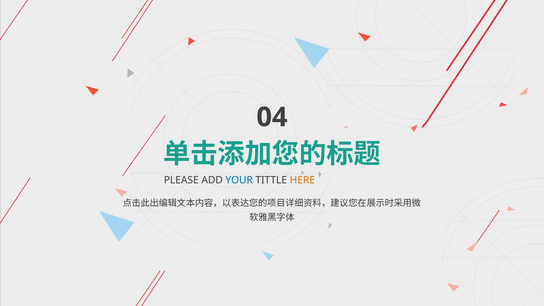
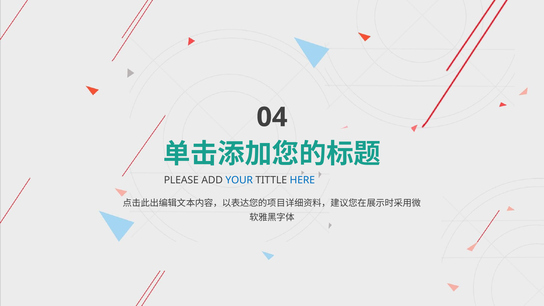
HERE colour: orange -> blue (302, 180)
